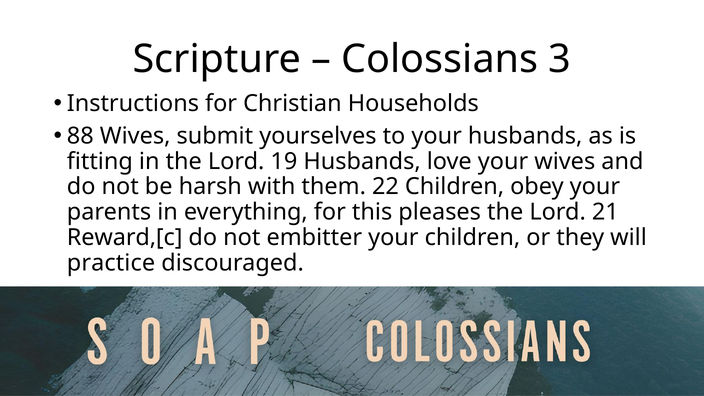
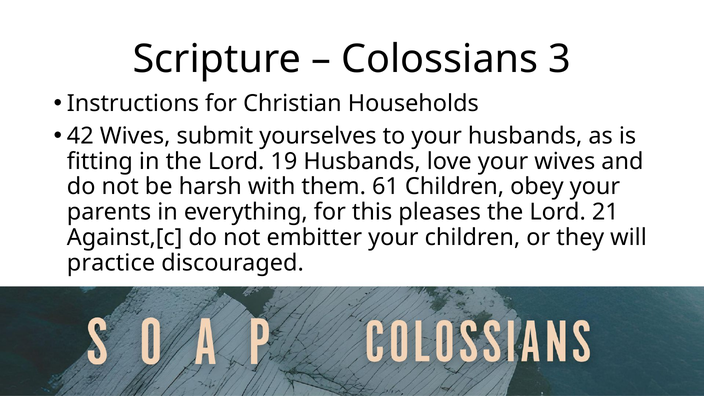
88: 88 -> 42 (80, 136)
22: 22 -> 61 (385, 187)
Reward,[c: Reward,[c -> Against,[c (125, 237)
